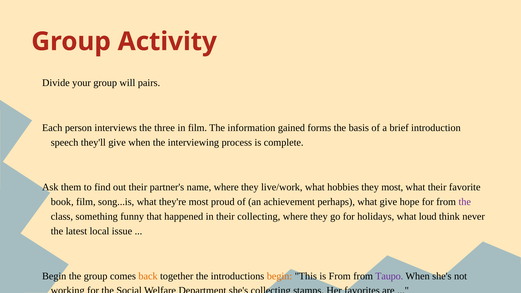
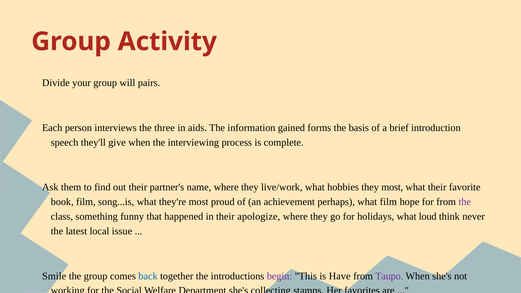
in film: film -> aids (197, 128)
what give: give -> film (388, 202)
their collecting: collecting -> apologize (259, 217)
Begin: Begin -> Smile (54, 276)
back colour: orange -> blue (148, 276)
begin colour: orange -> purple (280, 276)
is From: From -> Have (340, 276)
